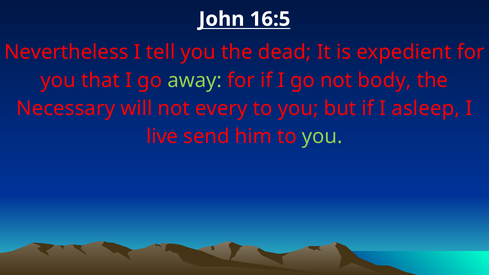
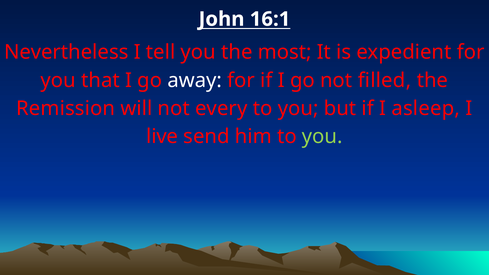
16:5: 16:5 -> 16:1 (270, 19)
dead: dead -> most (285, 52)
away colour: light green -> white (195, 80)
body: body -> filled (384, 80)
Necessary: Necessary -> Remission (66, 108)
